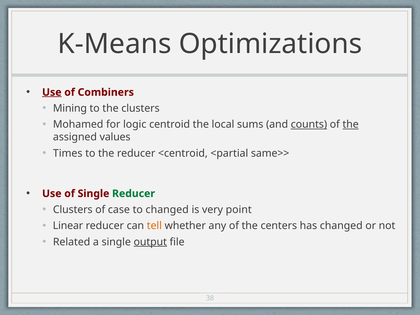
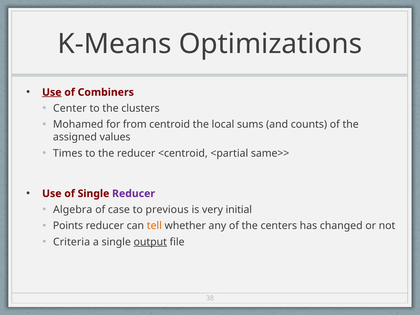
Mining: Mining -> Center (70, 108)
logic: logic -> from (135, 125)
counts underline: present -> none (309, 125)
the underline: present -> none (351, 125)
Reducer colour: green -> purple (134, 194)
Clusters: Clusters -> Algebra (73, 210)
to changed: changed -> previous (167, 210)
point: point -> initial (239, 210)
Linear: Linear -> Points (68, 226)
Related: Related -> Criteria (72, 242)
